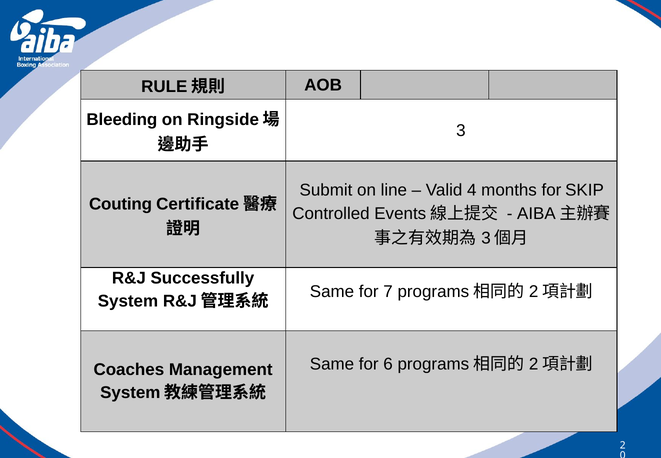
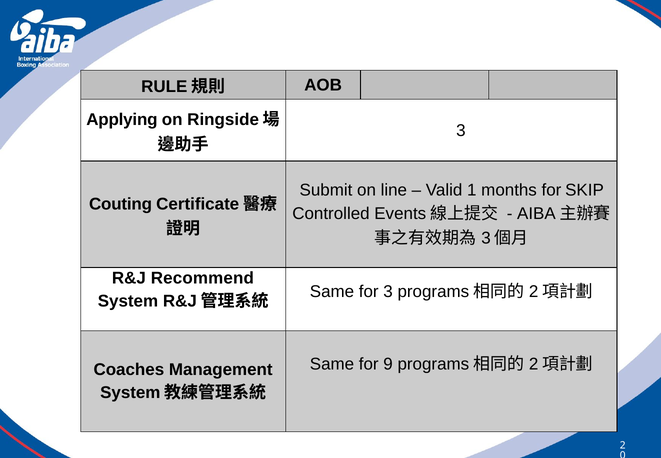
Bleeding: Bleeding -> Applying (122, 120)
4: 4 -> 1 (472, 190)
Successfully: Successfully -> Recommend (202, 278)
for 7: 7 -> 3 (388, 292)
6: 6 -> 9 (388, 364)
